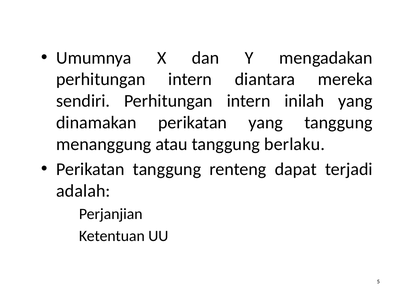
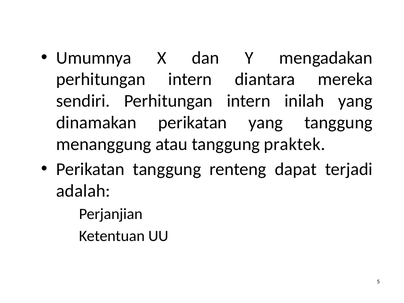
berlaku: berlaku -> praktek (295, 144)
